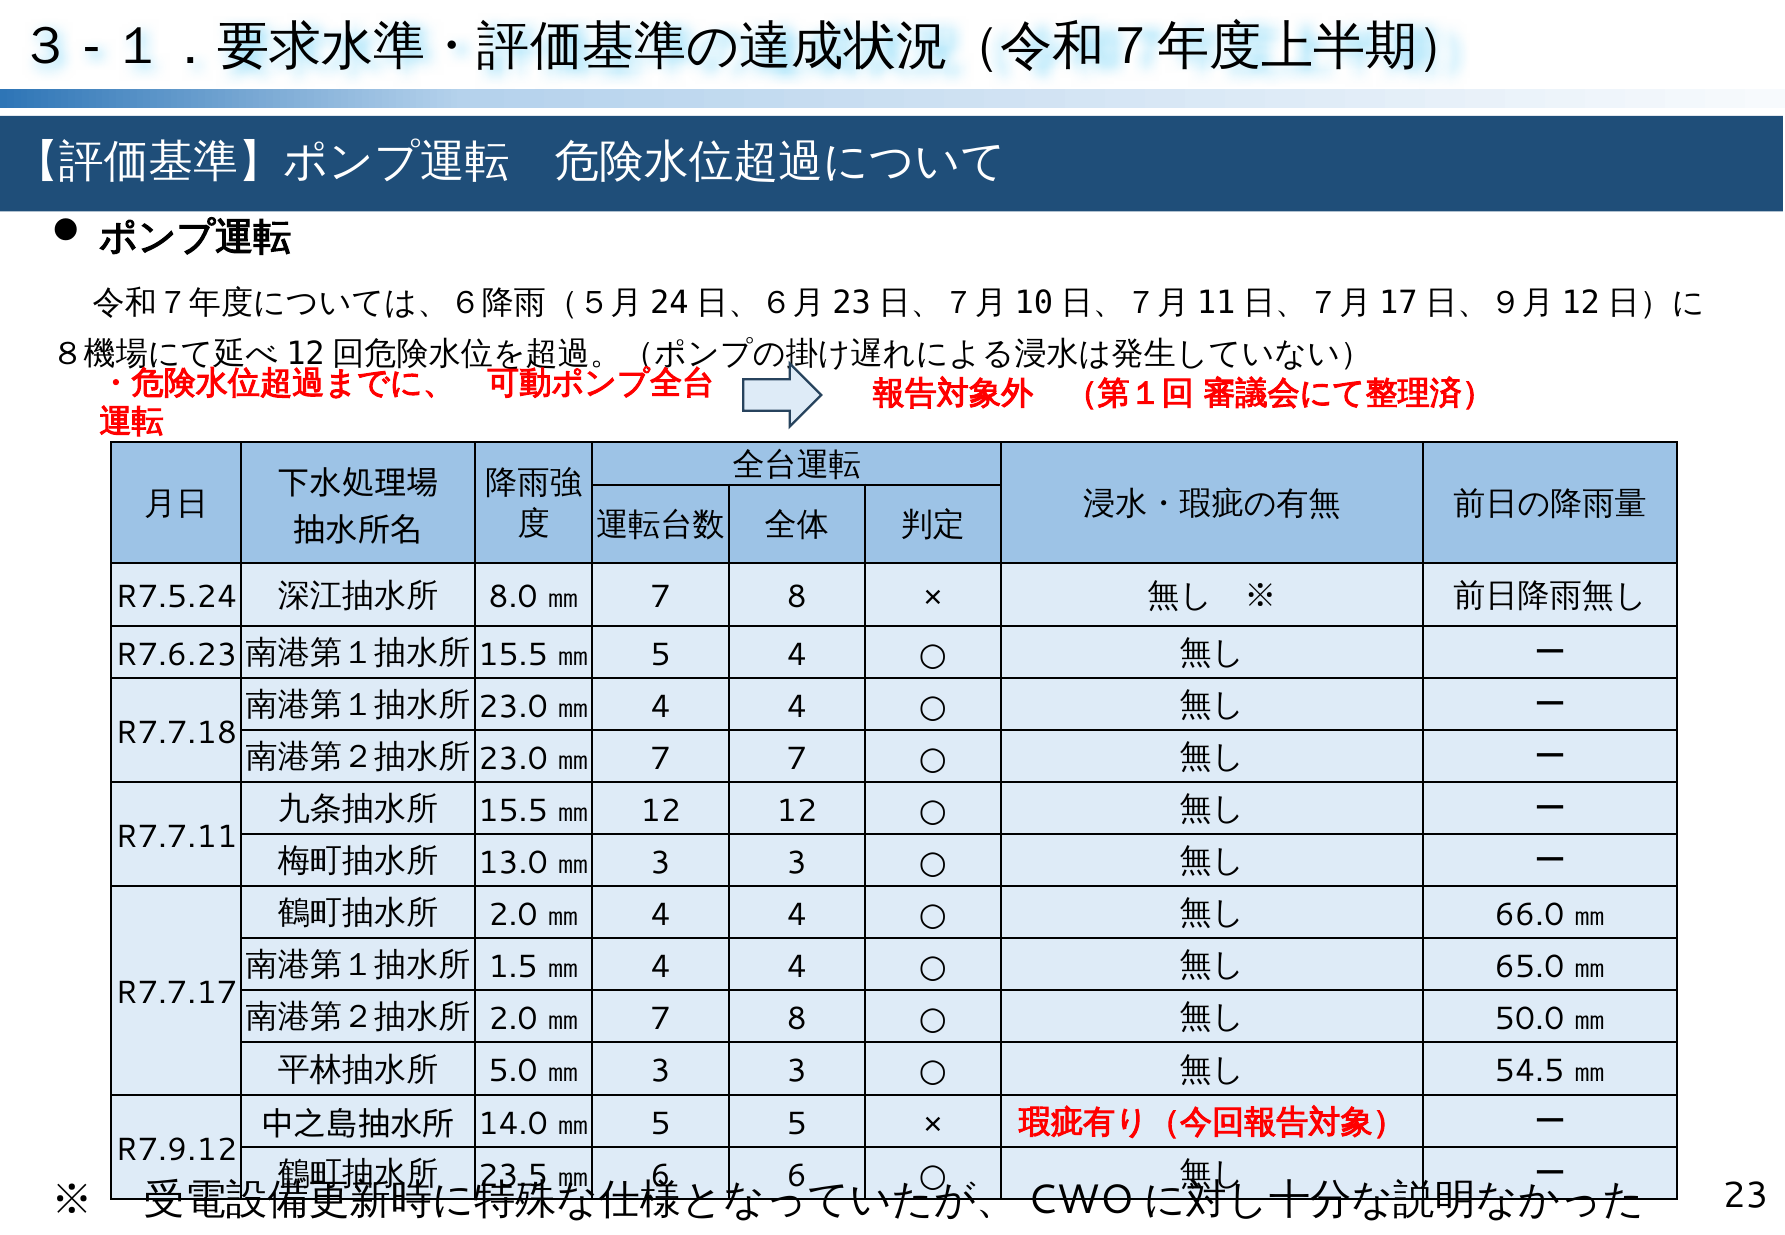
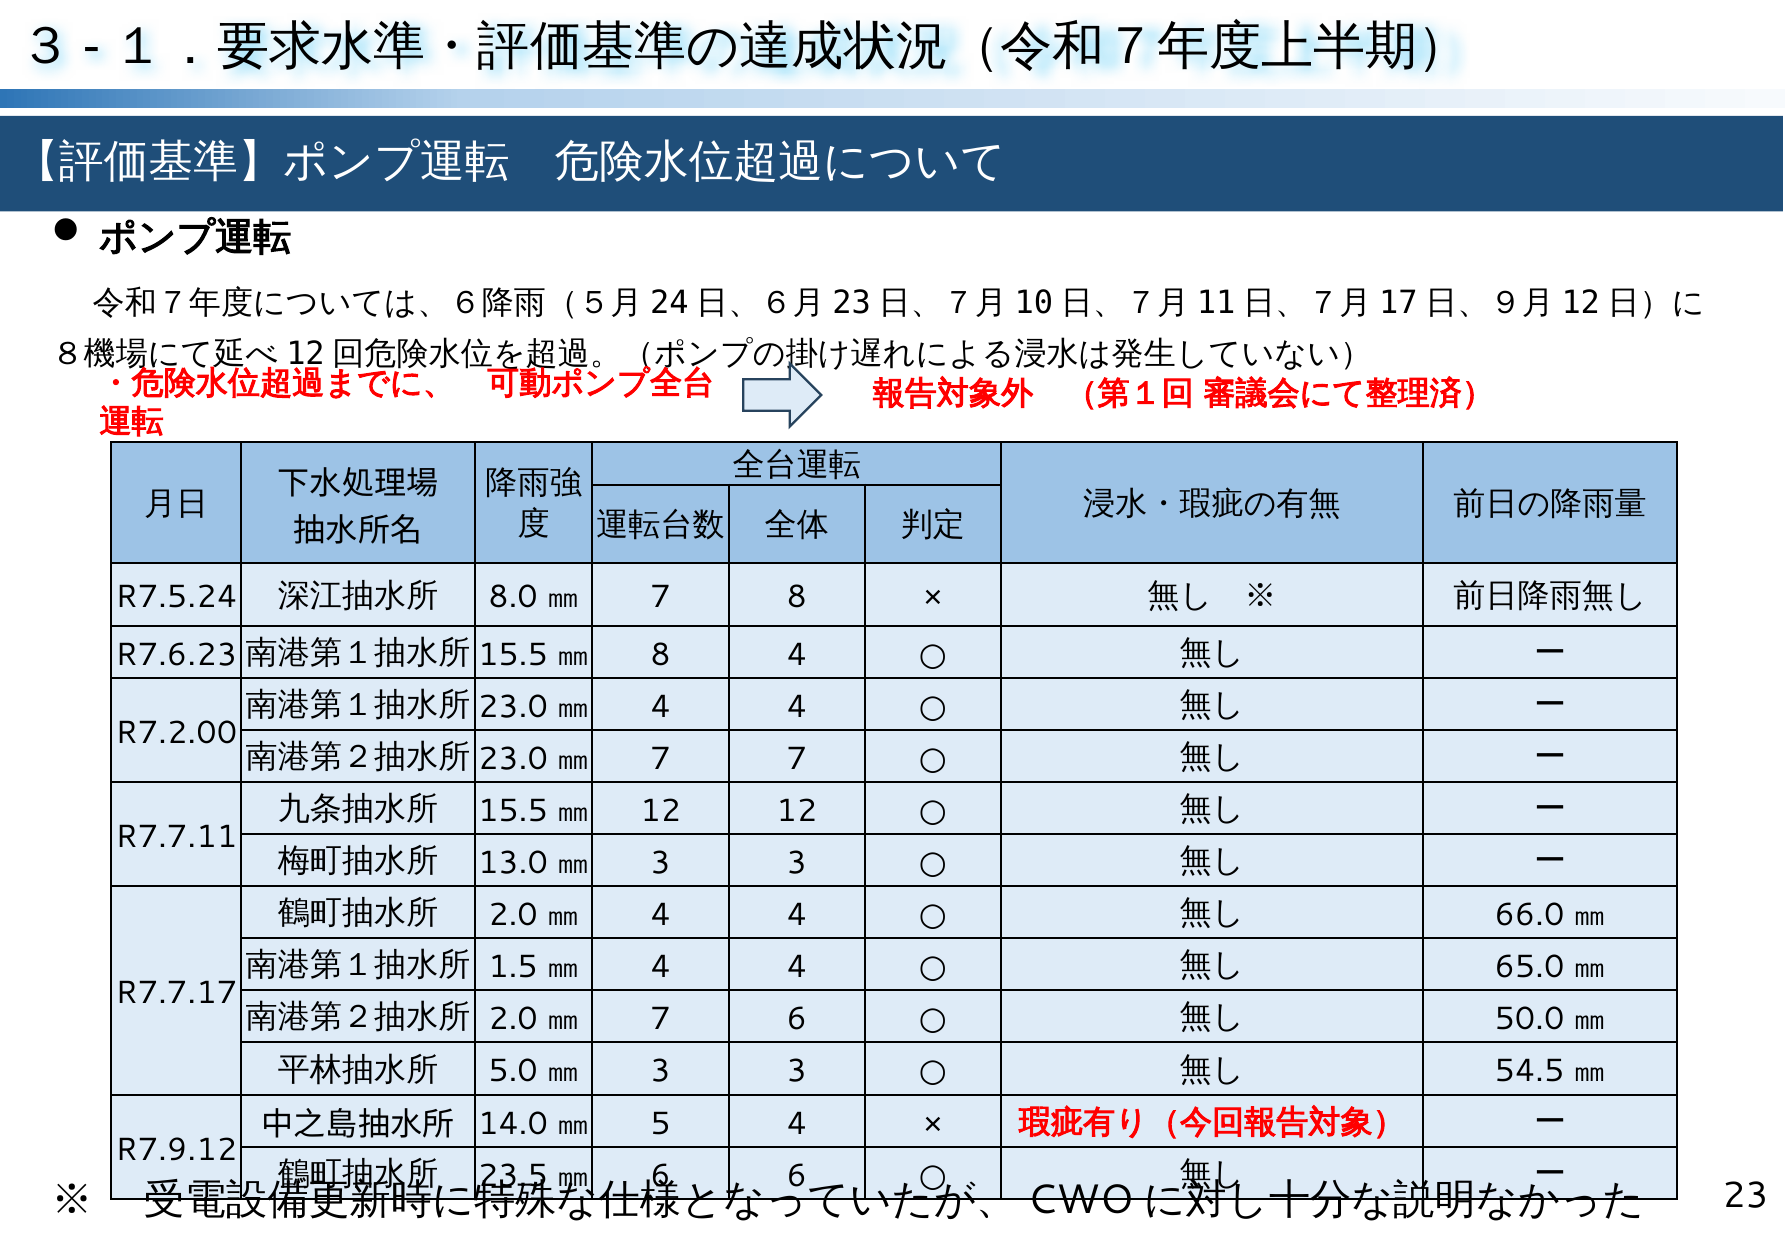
5: 5 -> 8 (661, 655)
R7.7.18: R7.7.18 -> R7.2.00 (176, 733)
8: 8 -> 6 (797, 1020)
5 5: 5 -> 4 (797, 1124)
